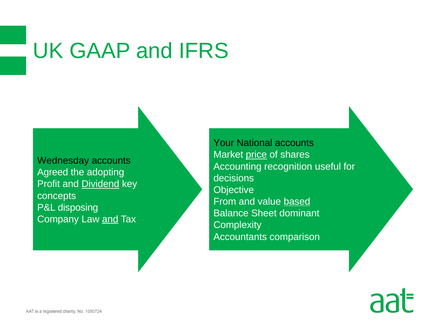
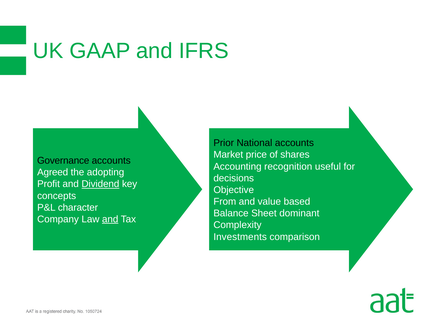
Your: Your -> Prior (224, 143)
price underline: present -> none (256, 154)
Wednesday: Wednesday -> Governance (63, 160)
based underline: present -> none (297, 201)
disposing: disposing -> character (78, 207)
Accountants: Accountants -> Investments (240, 236)
